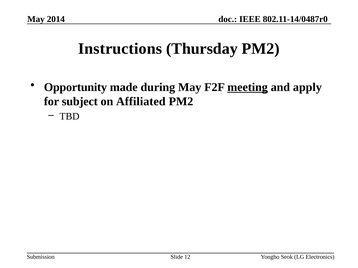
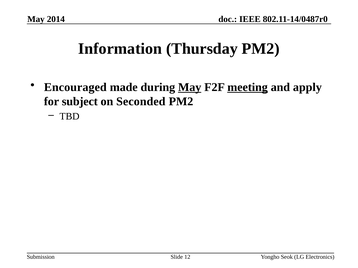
Instructions: Instructions -> Information (120, 49)
Opportunity: Opportunity -> Encouraged (75, 87)
May underline: none -> present (190, 87)
Affiliated: Affiliated -> Seconded (141, 102)
